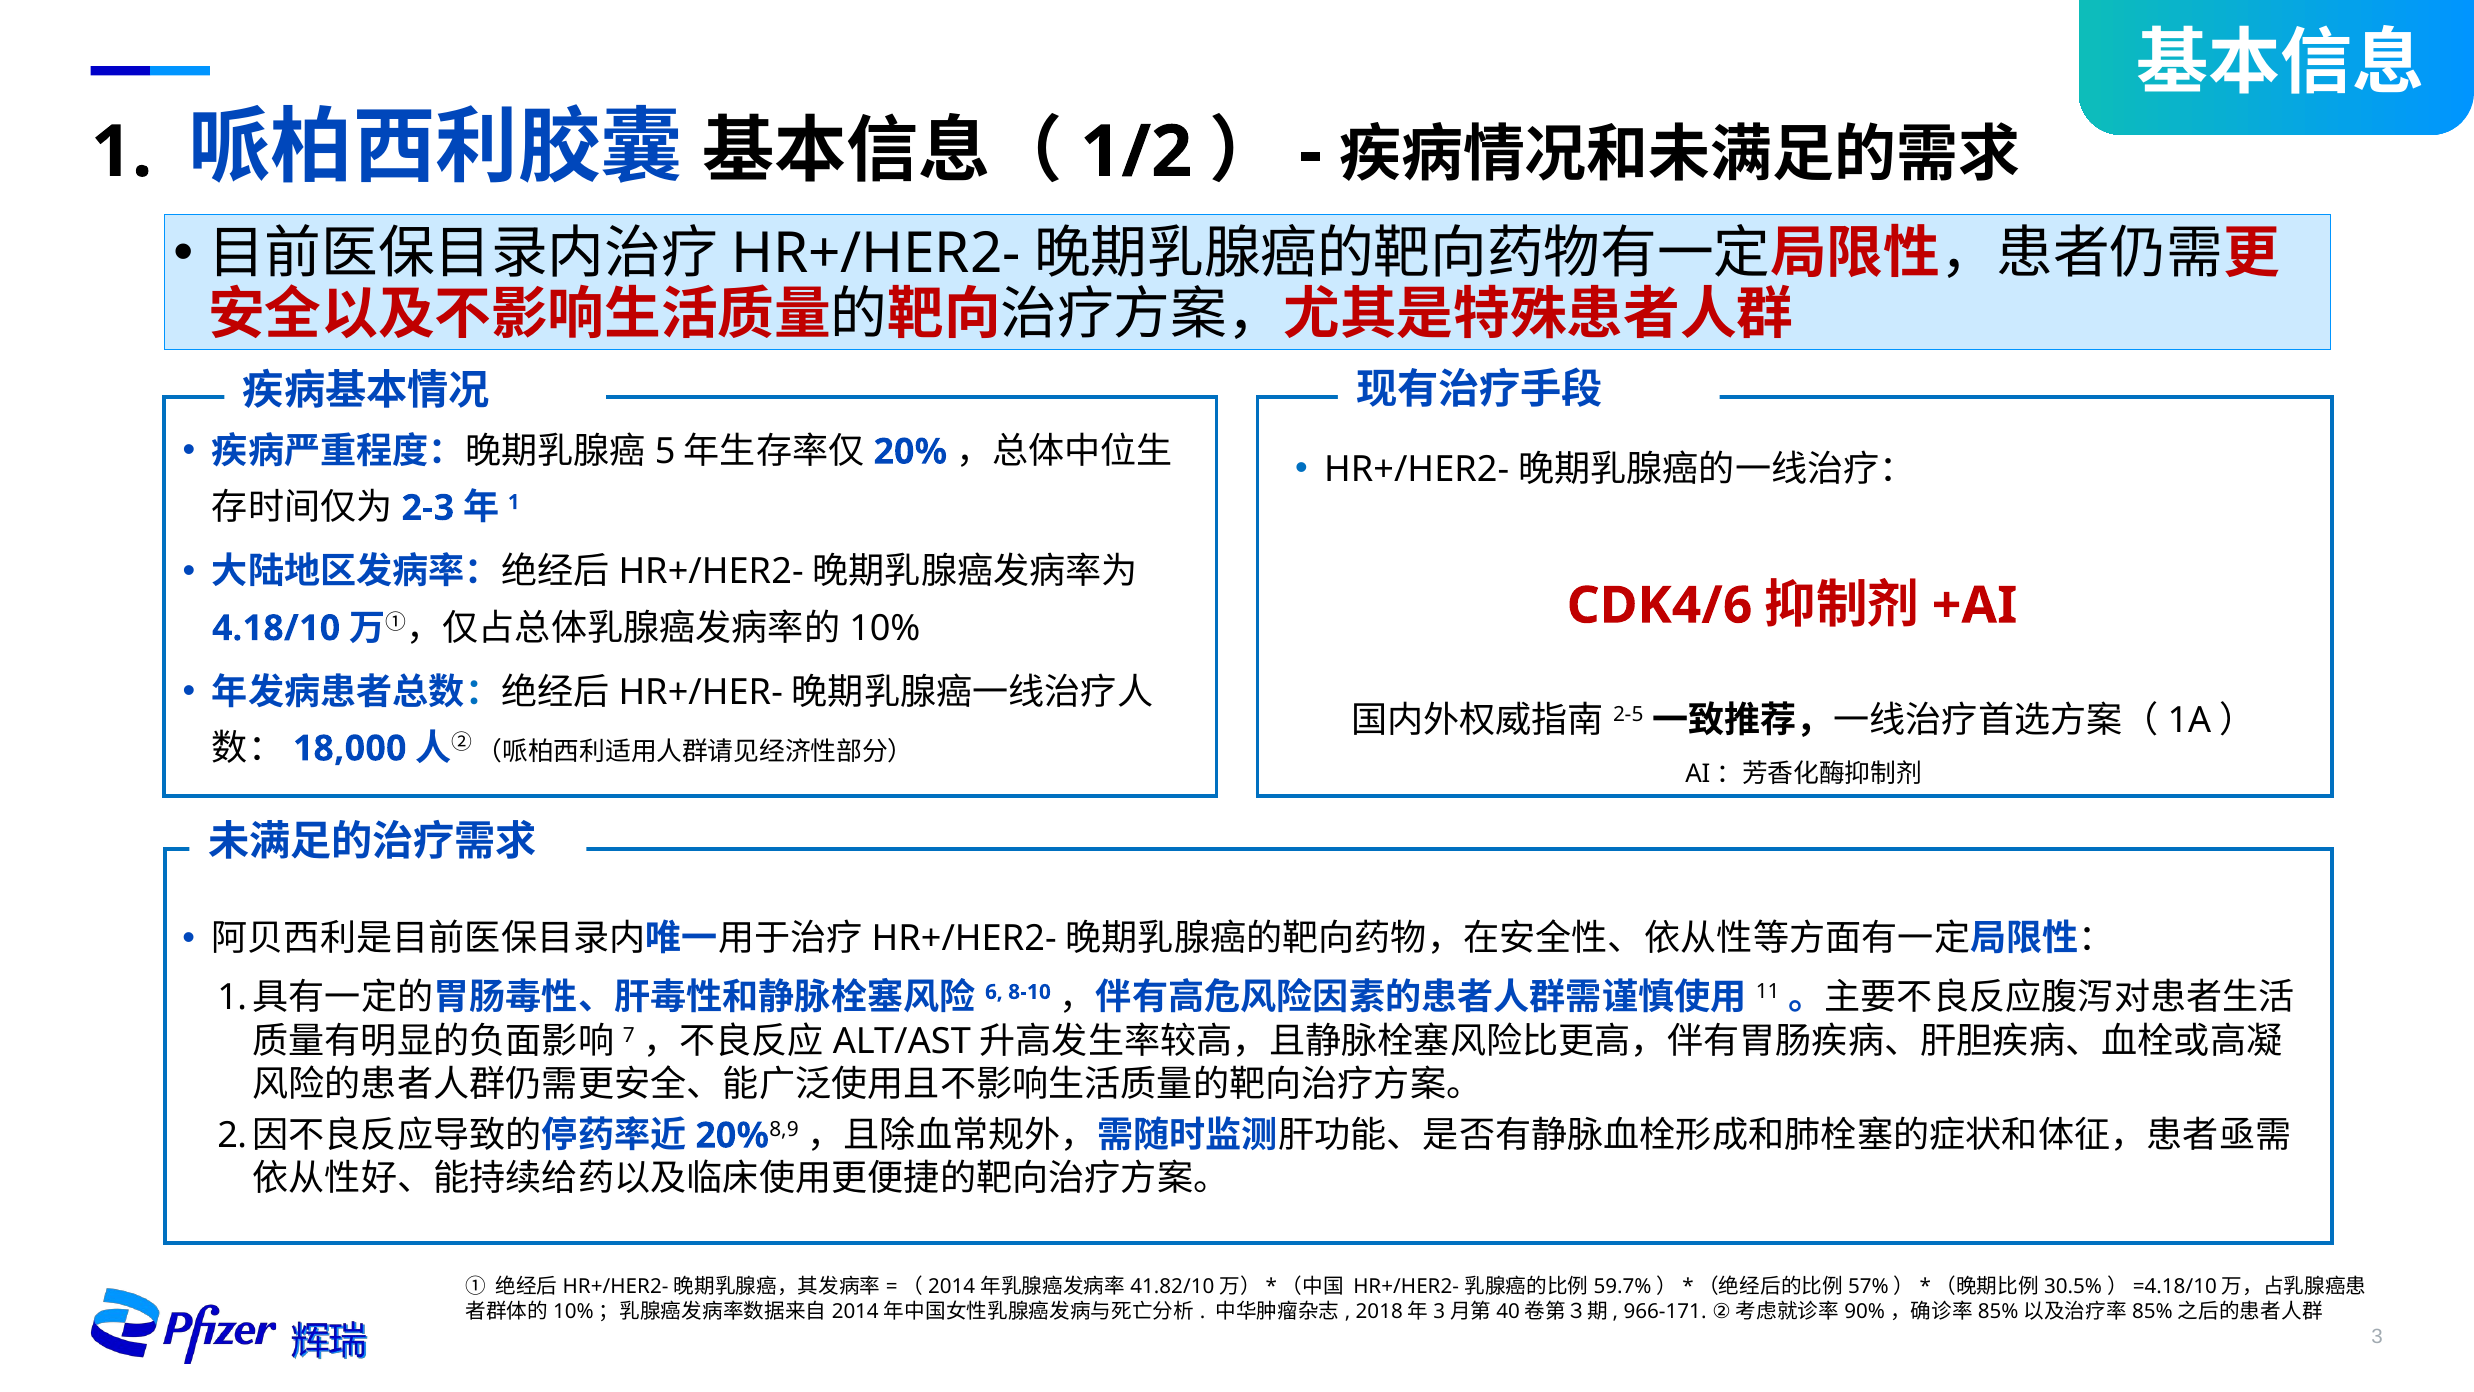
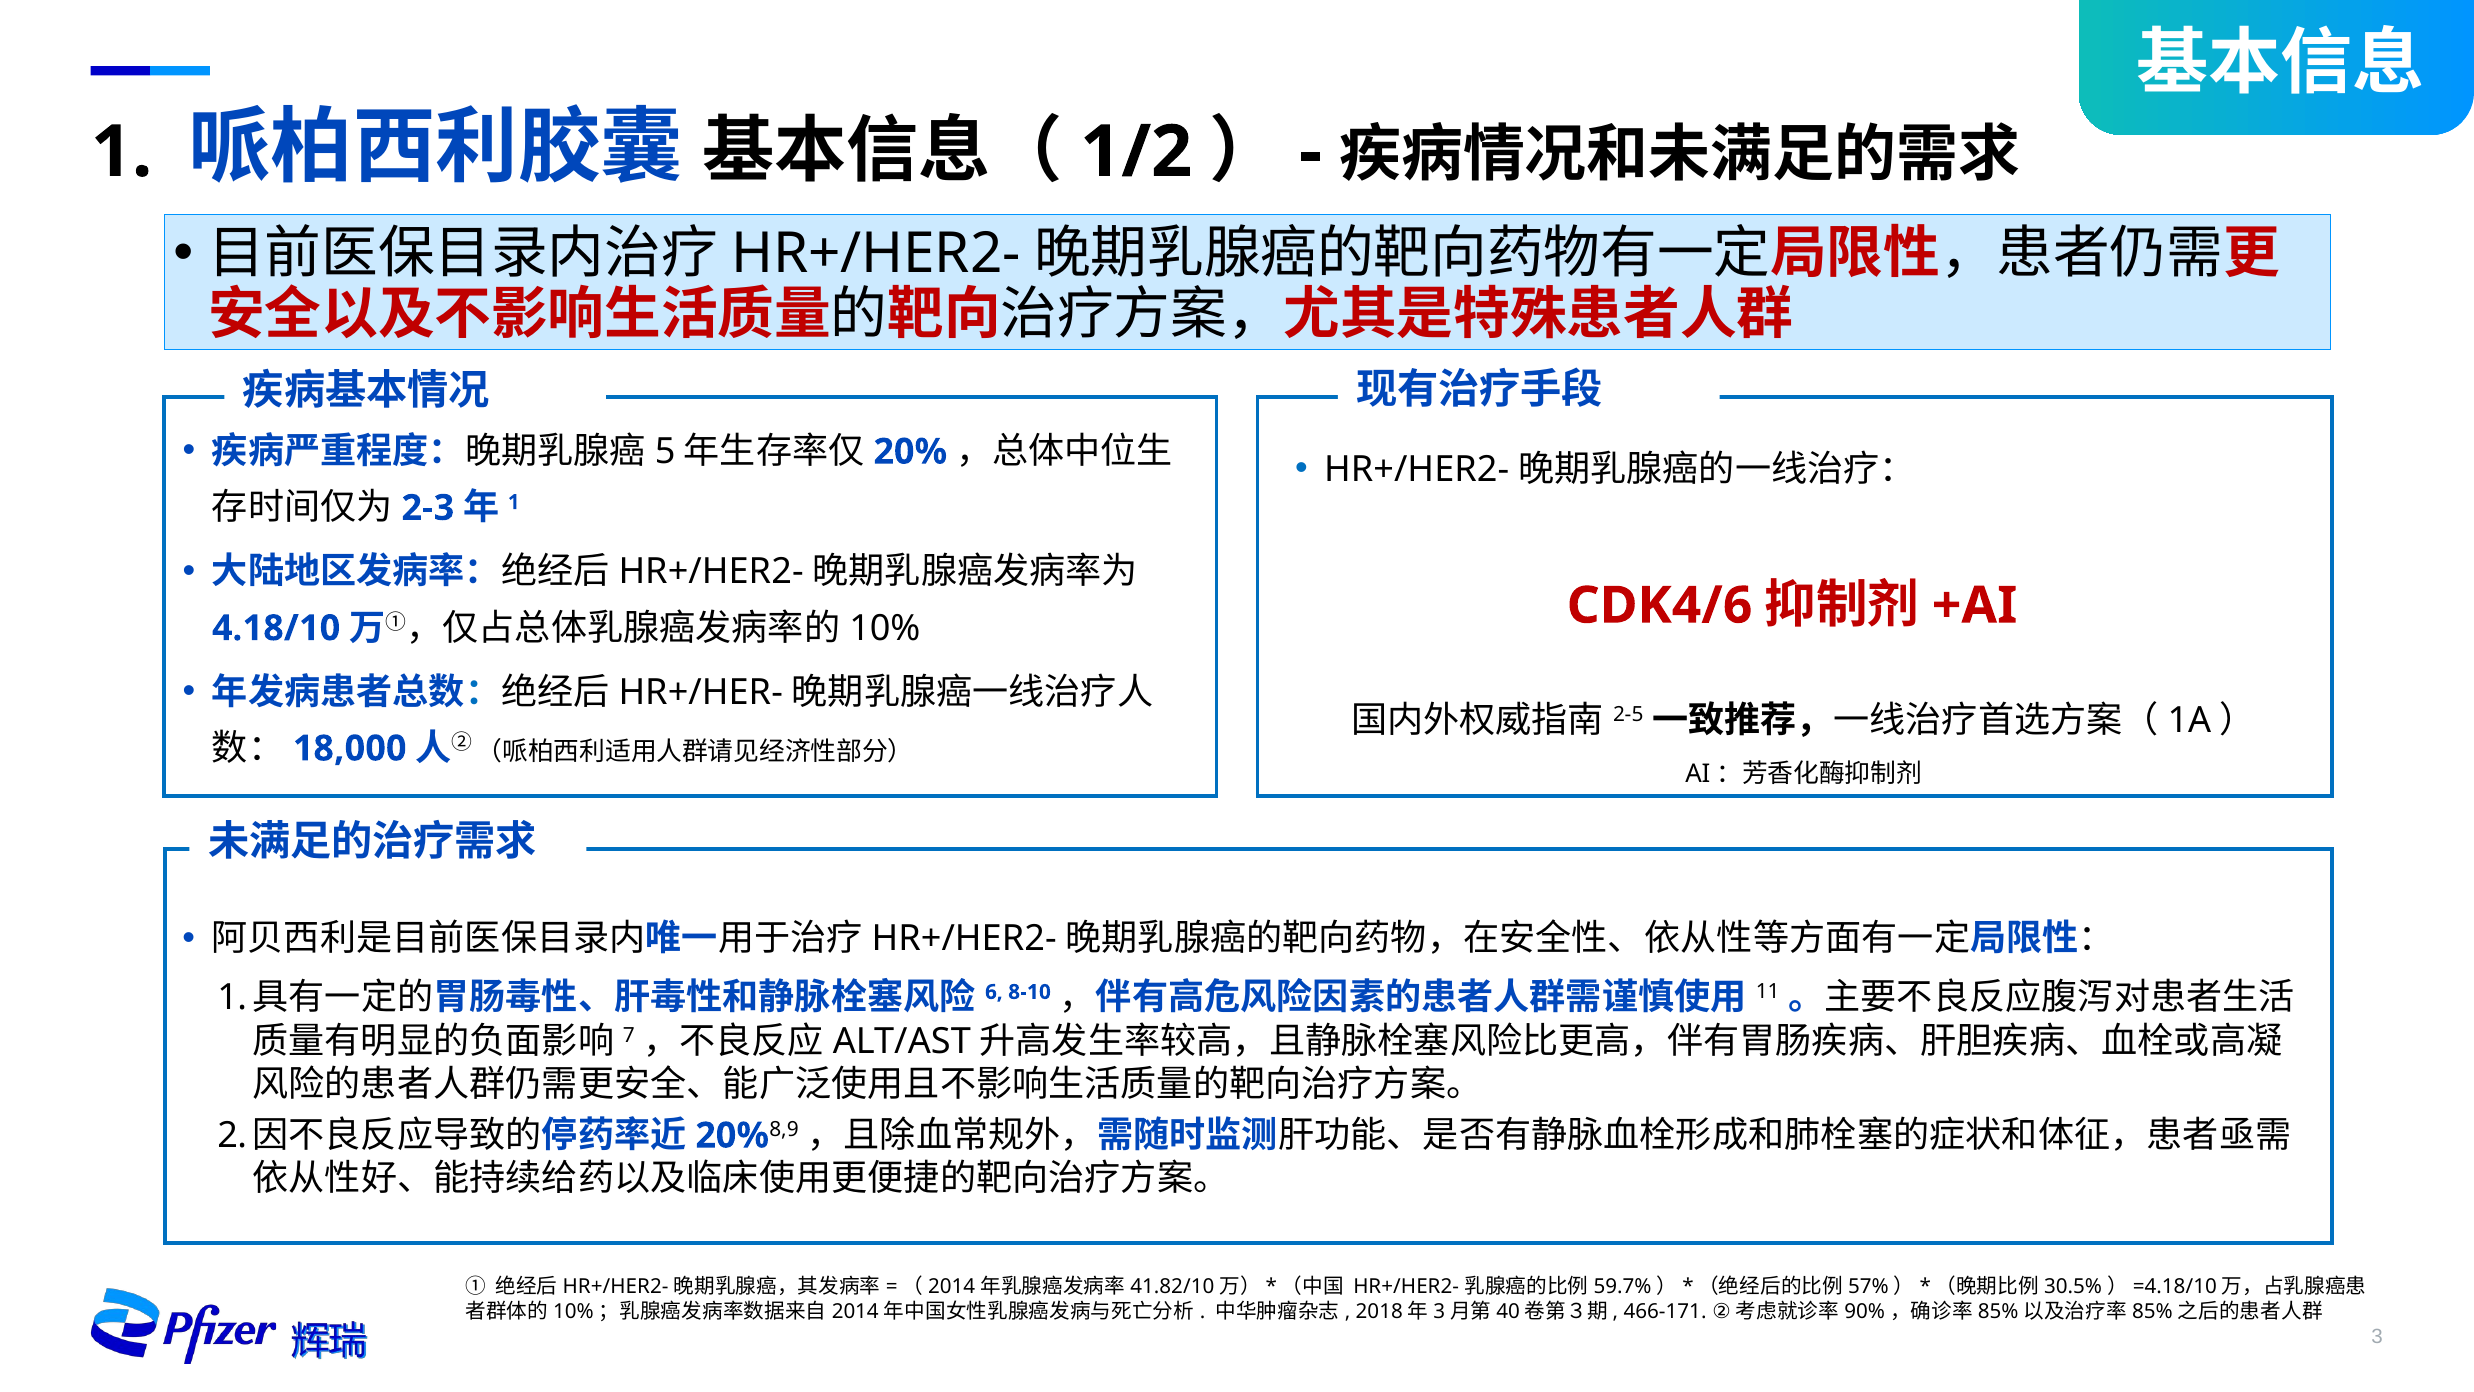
966-171: 966-171 -> 466-171 (1665, 1311)
